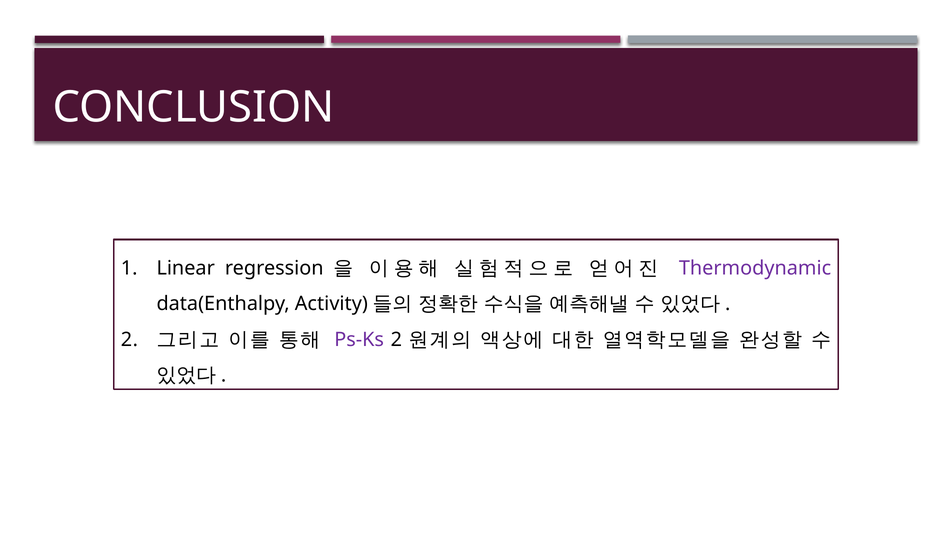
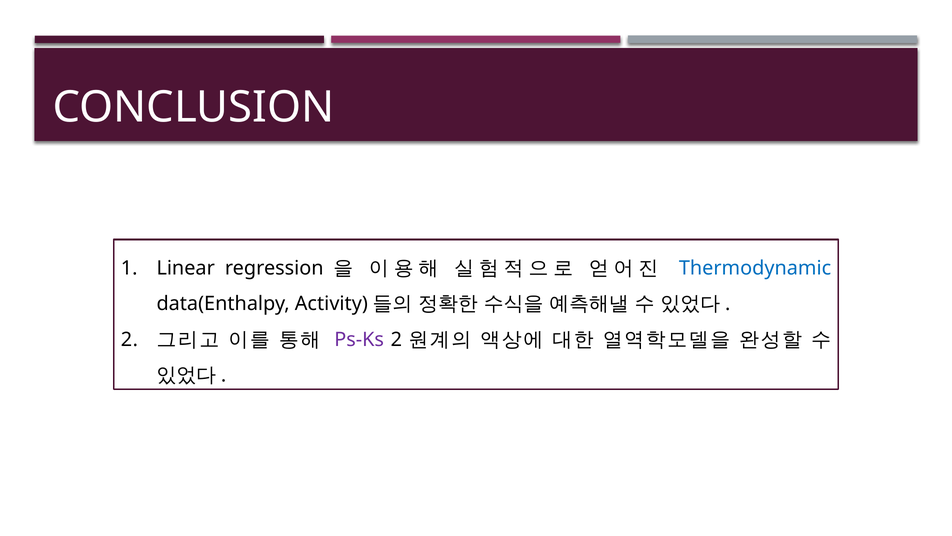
Thermodynamic colour: purple -> blue (755, 268)
